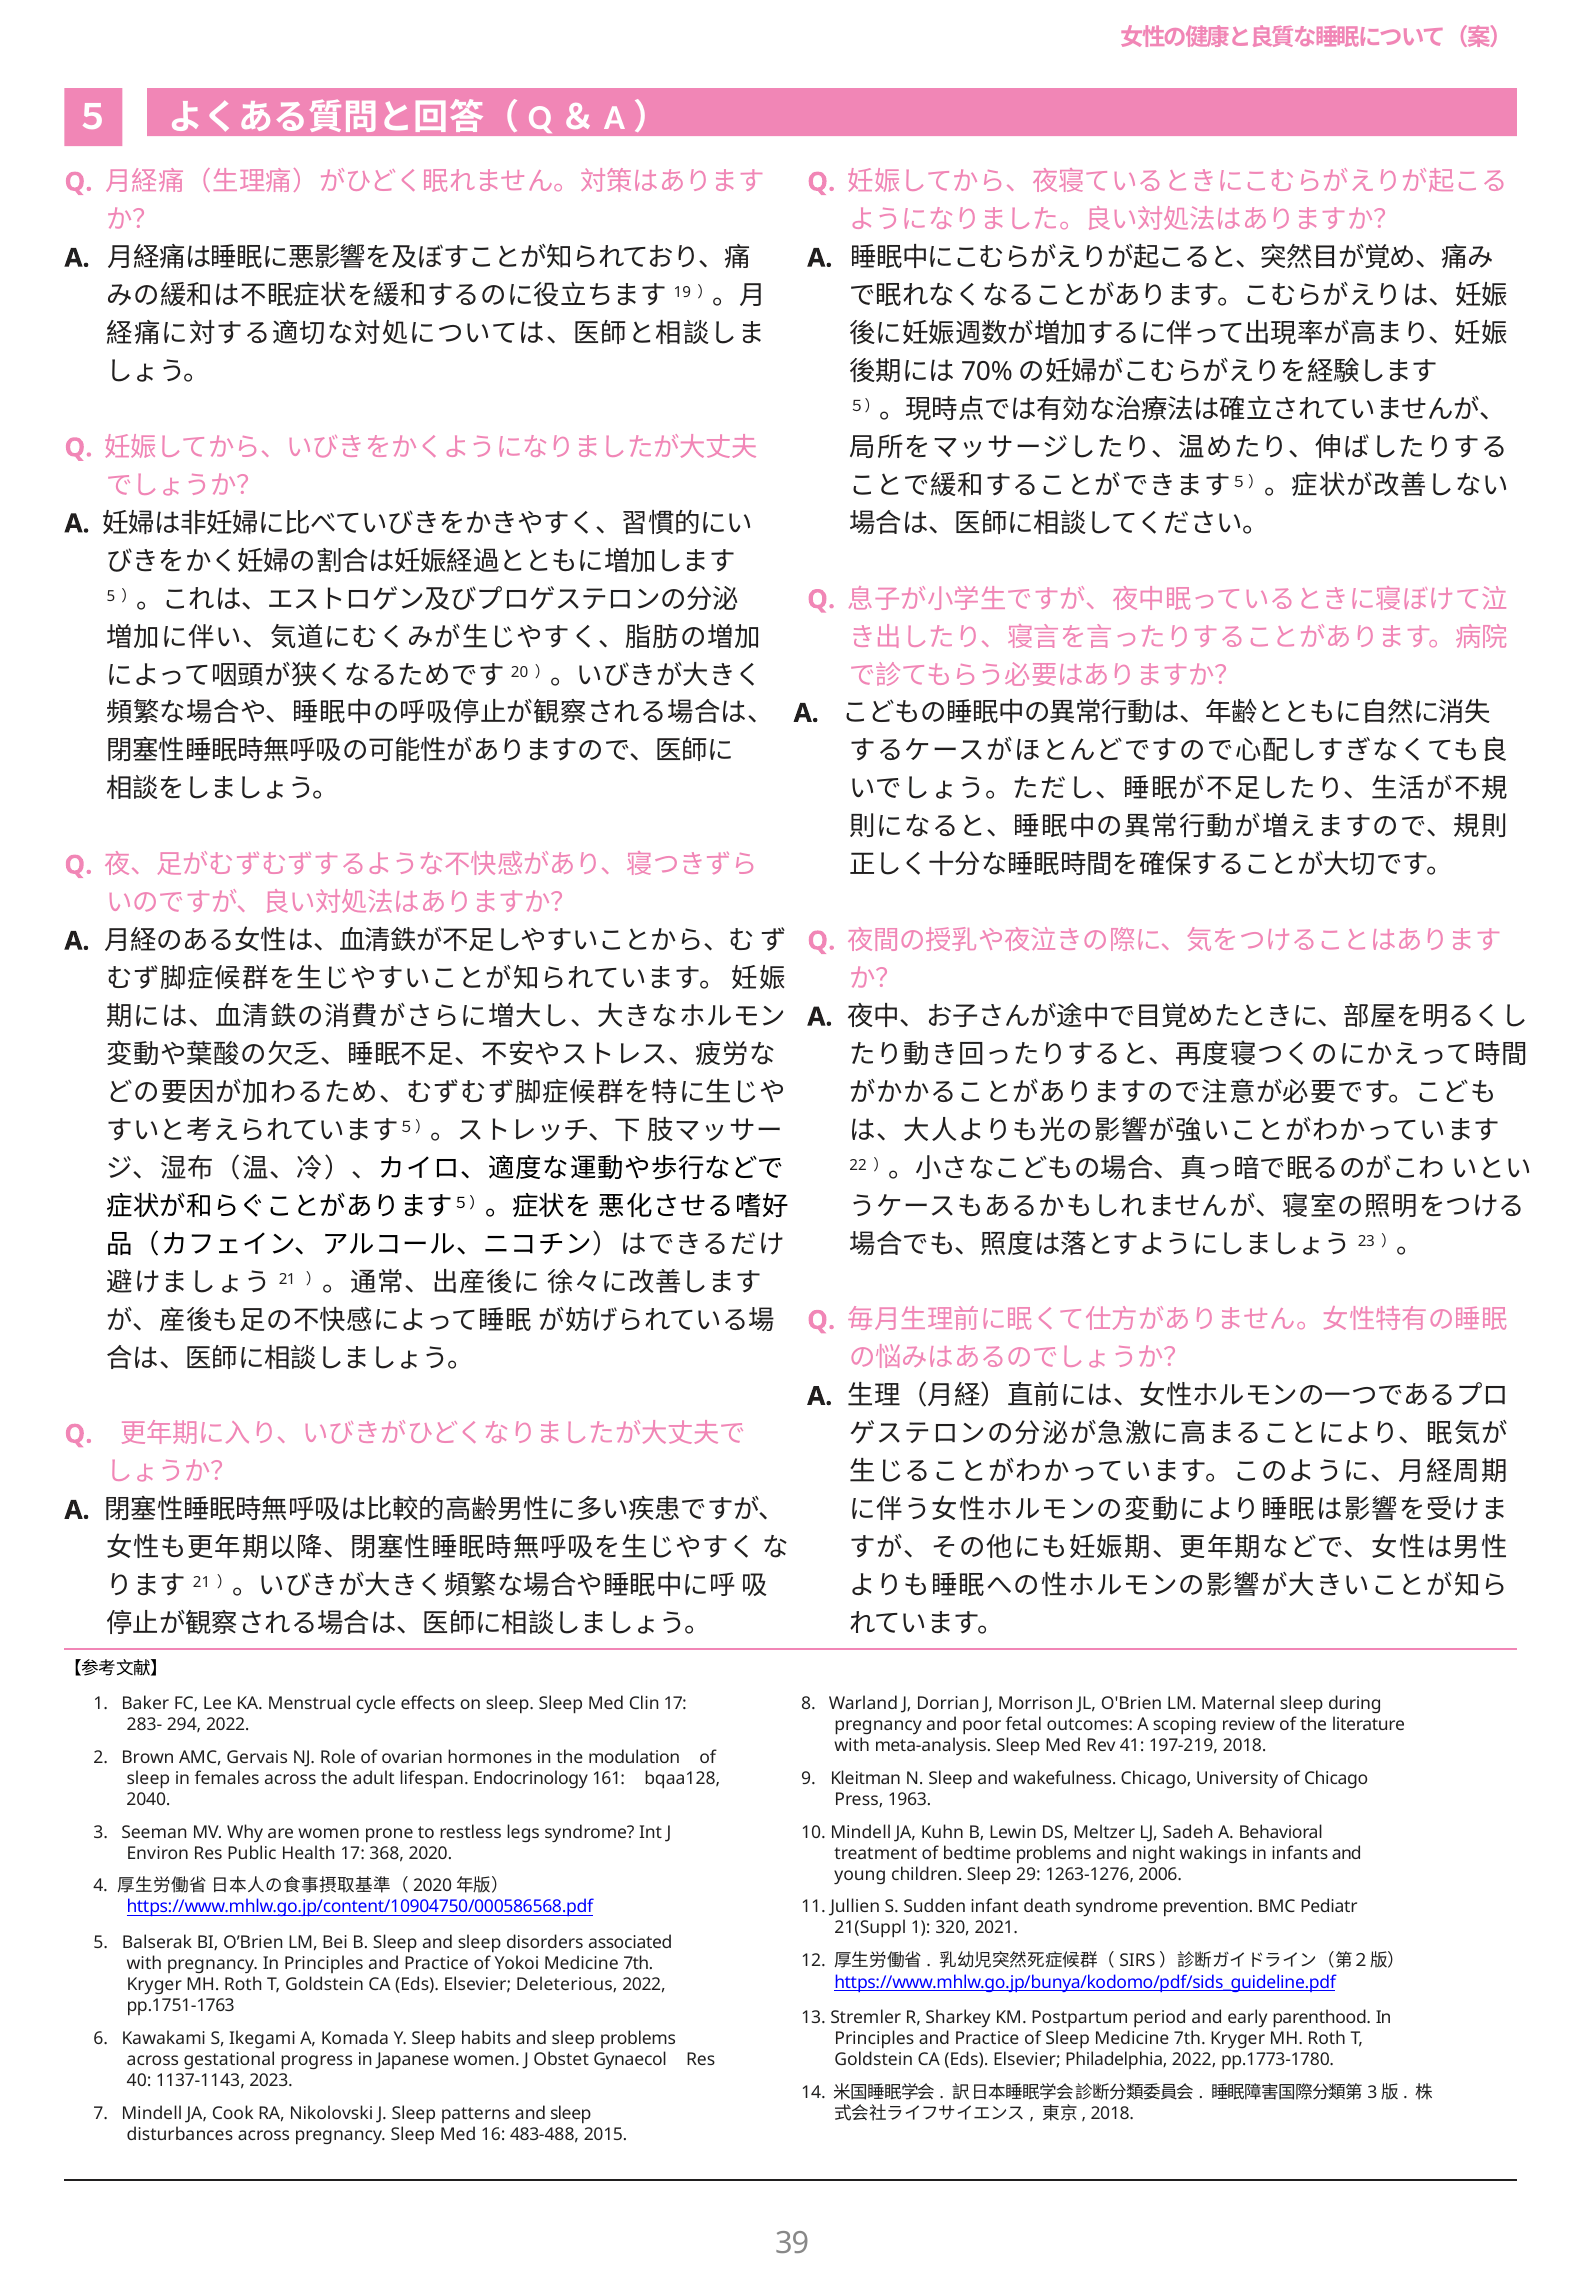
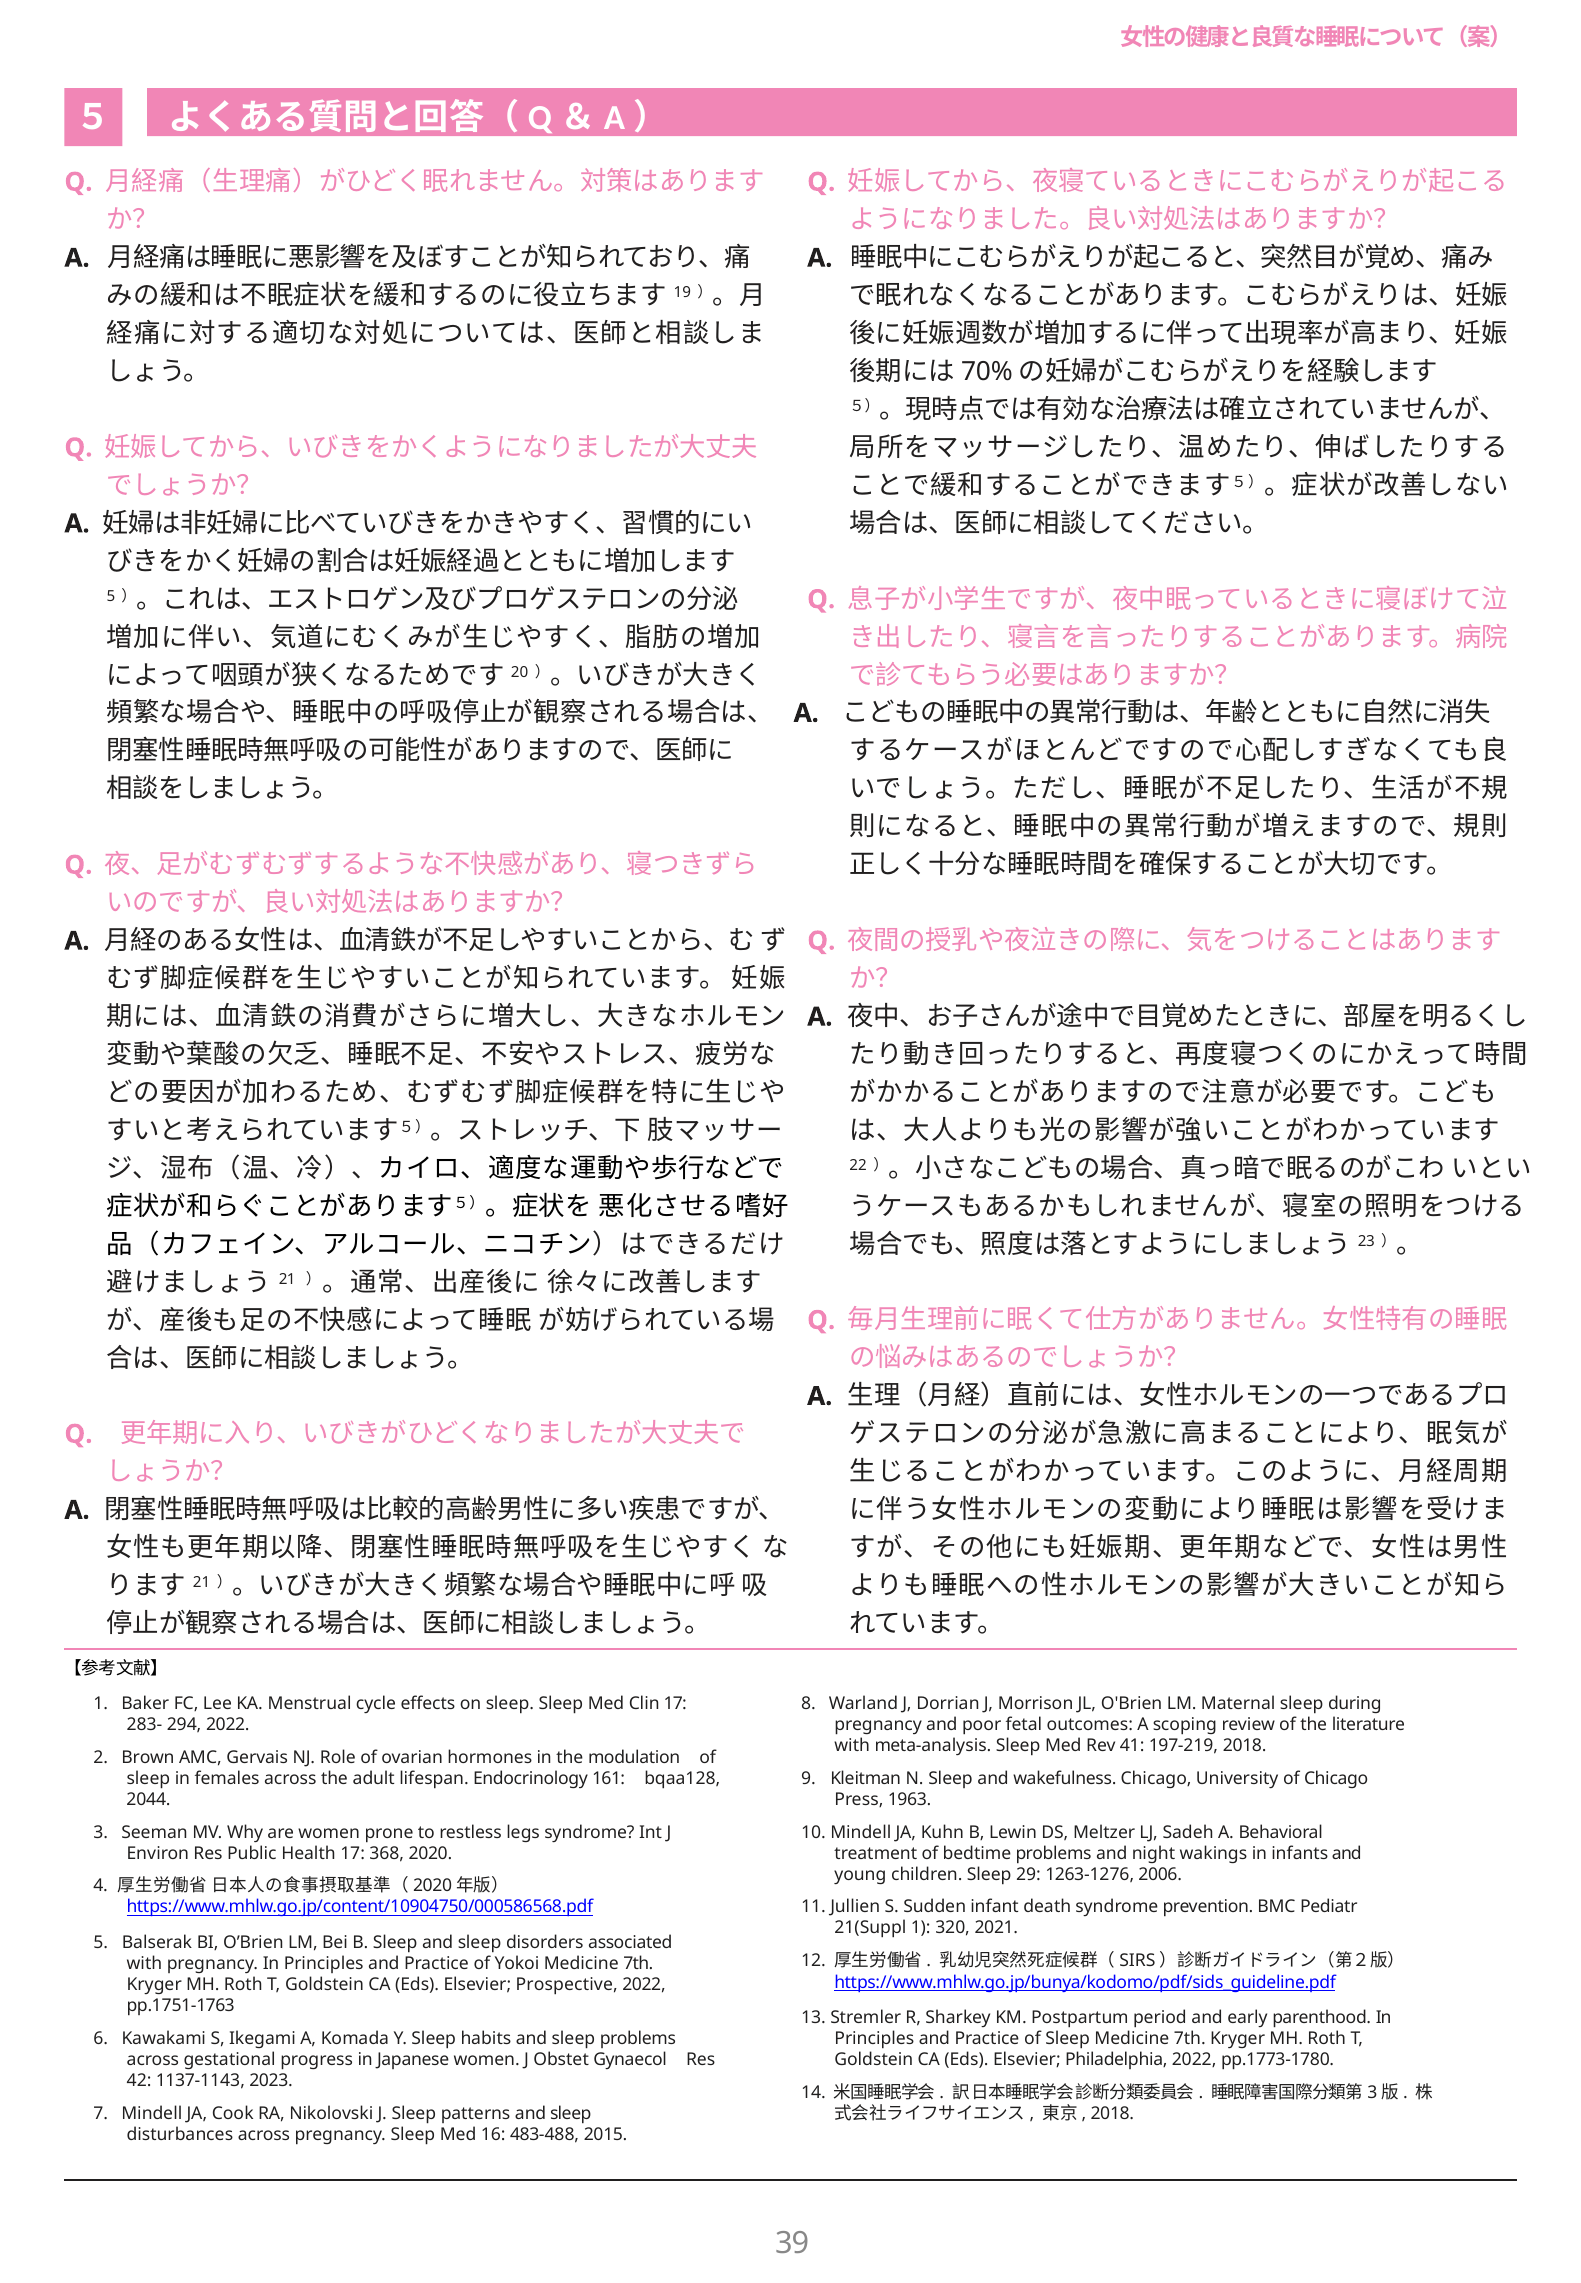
2040: 2040 -> 2044 (149, 1800)
Deleterious: Deleterious -> Prospective (567, 1986)
40: 40 -> 42 (139, 2082)
